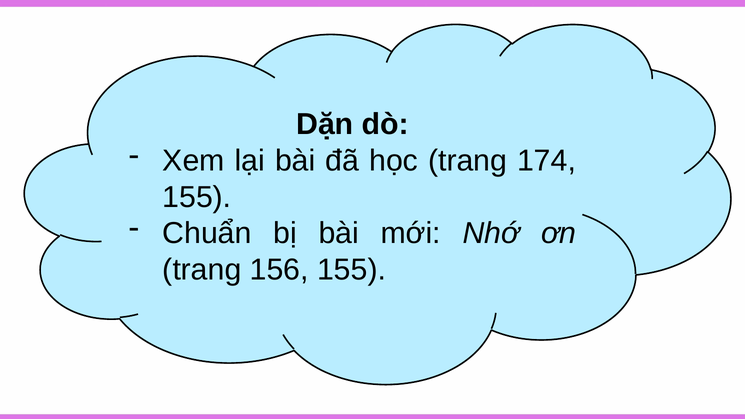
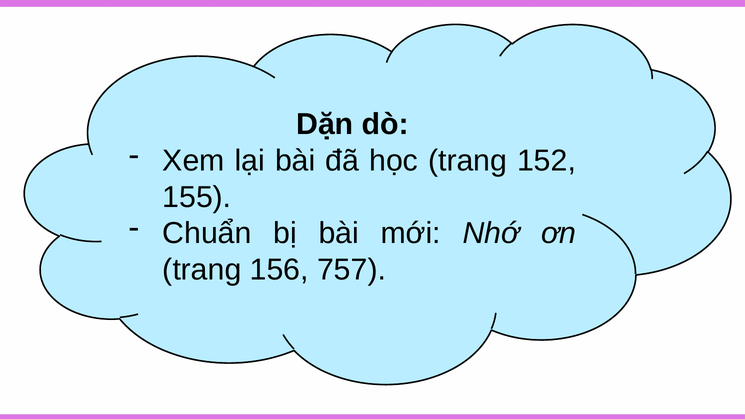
174: 174 -> 152 (547, 161)
156 155: 155 -> 757 (352, 270)
